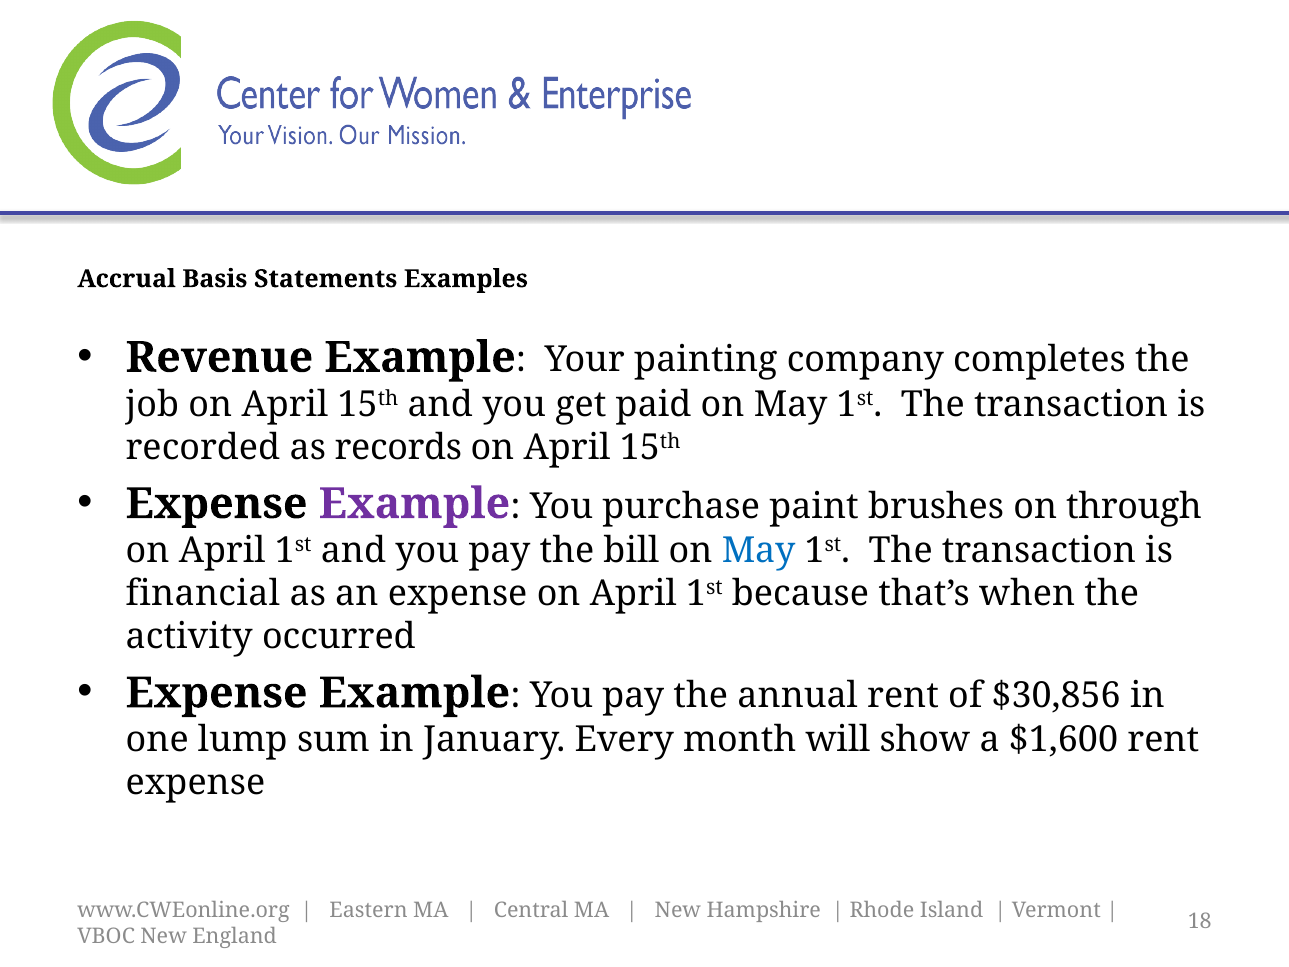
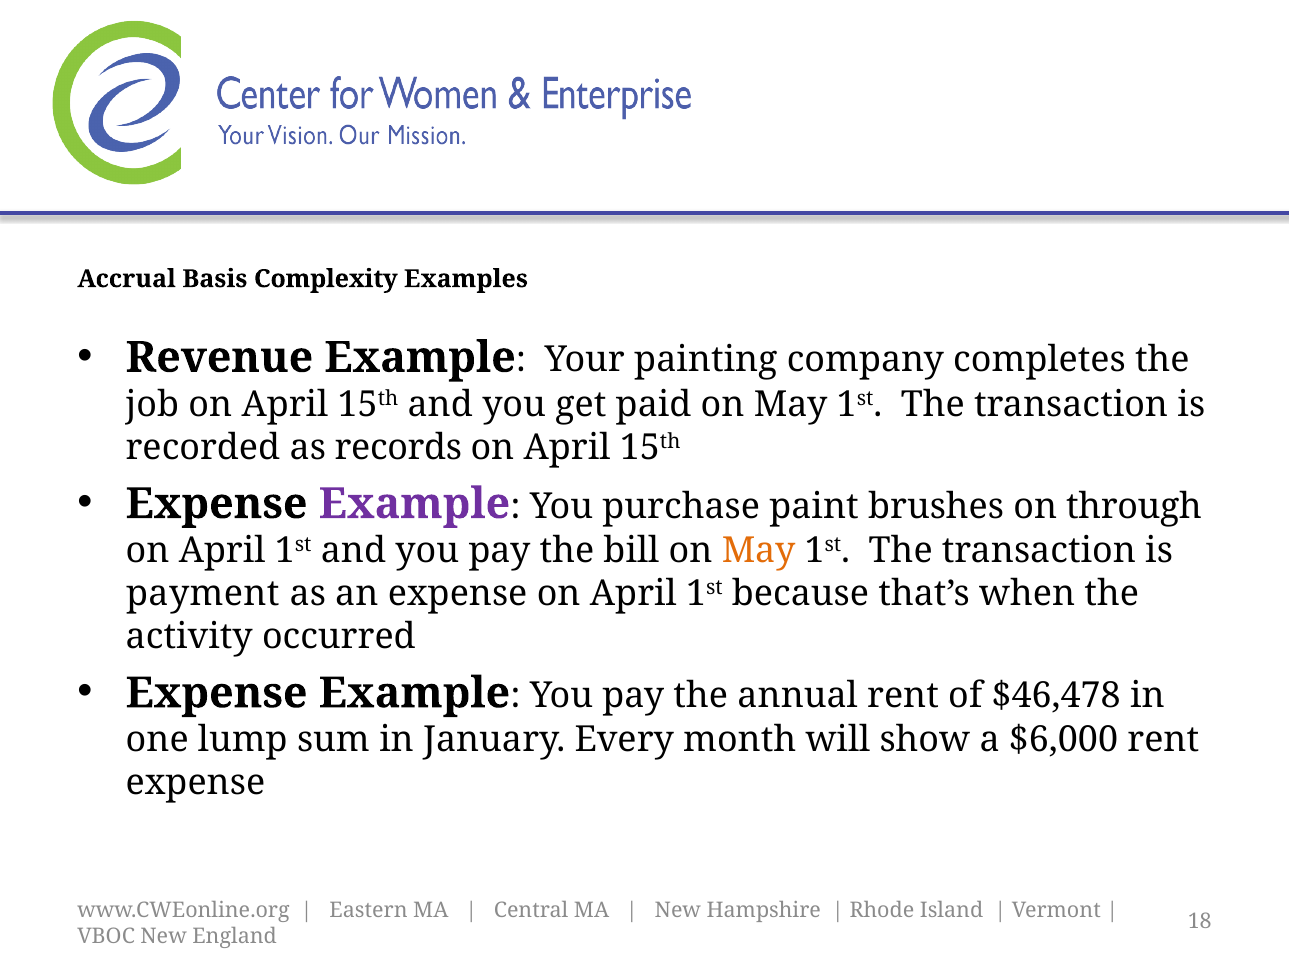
Statements: Statements -> Complexity (326, 279)
May colour: blue -> orange (759, 551)
financial: financial -> payment (203, 594)
$30,856: $30,856 -> $46,478 (1056, 695)
$1,600: $1,600 -> $6,000 (1063, 740)
